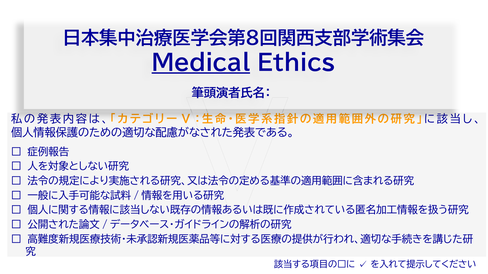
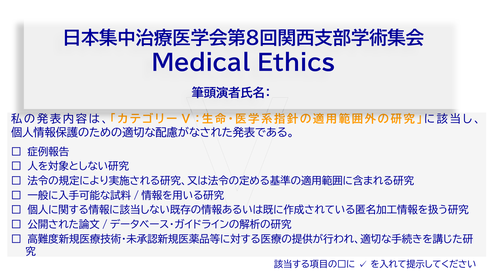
Medical underline: present -> none (201, 63)
